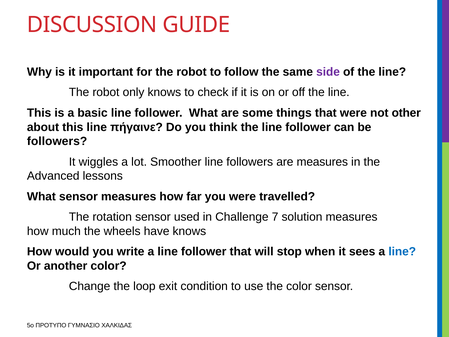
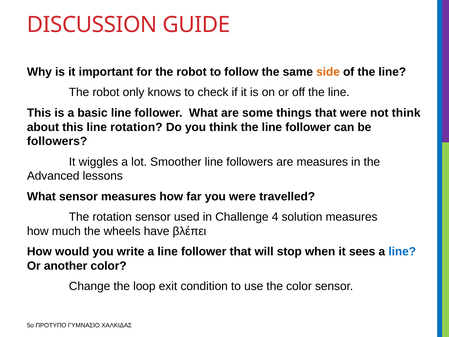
side colour: purple -> orange (328, 72)
not other: other -> think (406, 113)
line πήγαινε: πήγαινε -> rotation (136, 127)
7: 7 -> 4 (275, 217)
have knows: knows -> βλέπει (189, 231)
